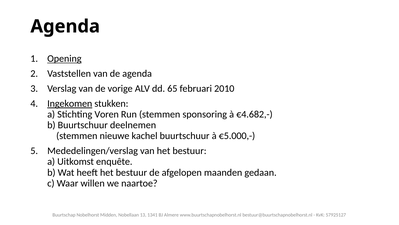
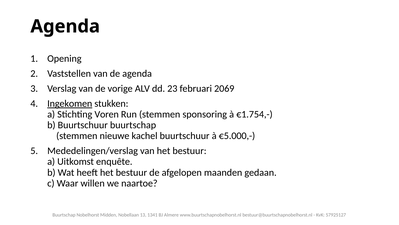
Opening underline: present -> none (64, 58)
65: 65 -> 23 (172, 88)
2010: 2010 -> 2069 (224, 88)
€4.682,-: €4.682,- -> €1.754,- (254, 114)
Buurtschuur deelnemen: deelnemen -> buurtschap (133, 125)
